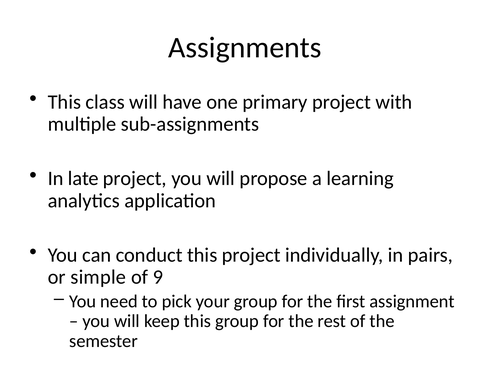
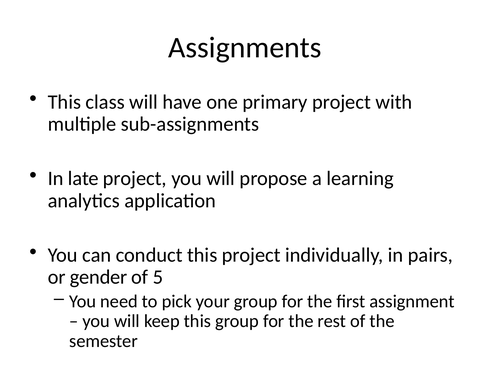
simple: simple -> gender (99, 277)
9: 9 -> 5 (158, 277)
